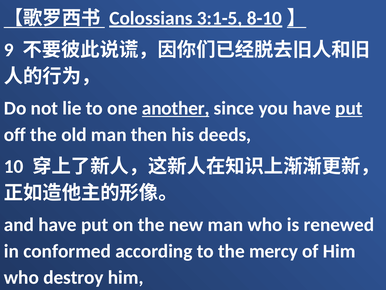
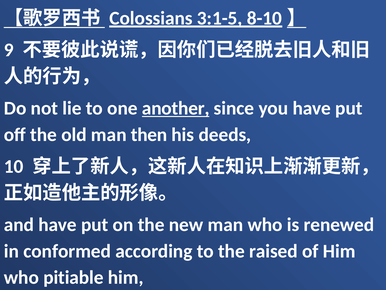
put underline: present -> none (349, 108)
mercy: mercy -> raised (273, 251)
destroy: destroy -> pitiable (73, 277)
